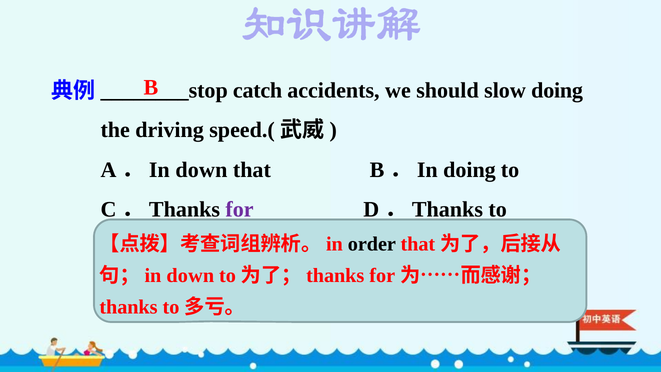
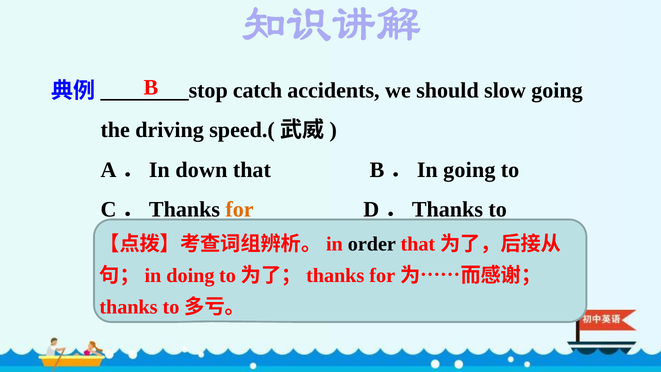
slow doing: doing -> going (557, 90)
B．In doing: doing -> going (469, 170)
for colour: purple -> orange (240, 209)
down: down -> doing (190, 275)
